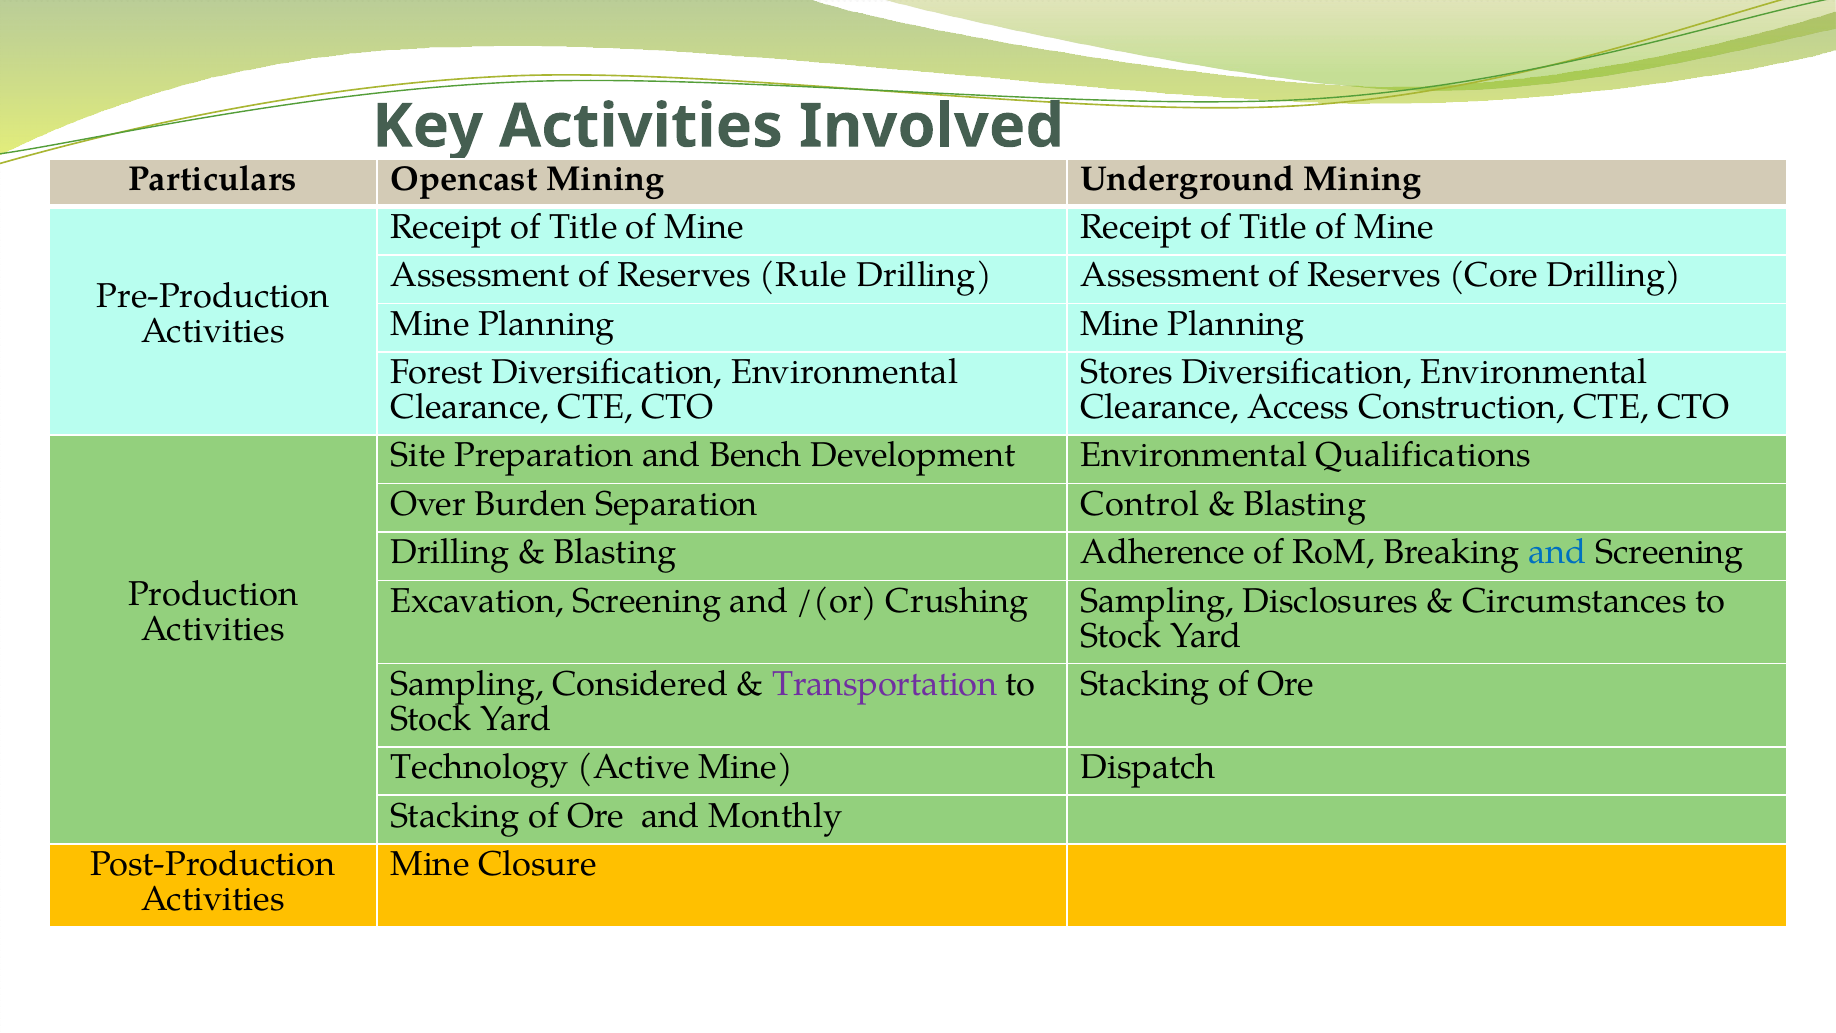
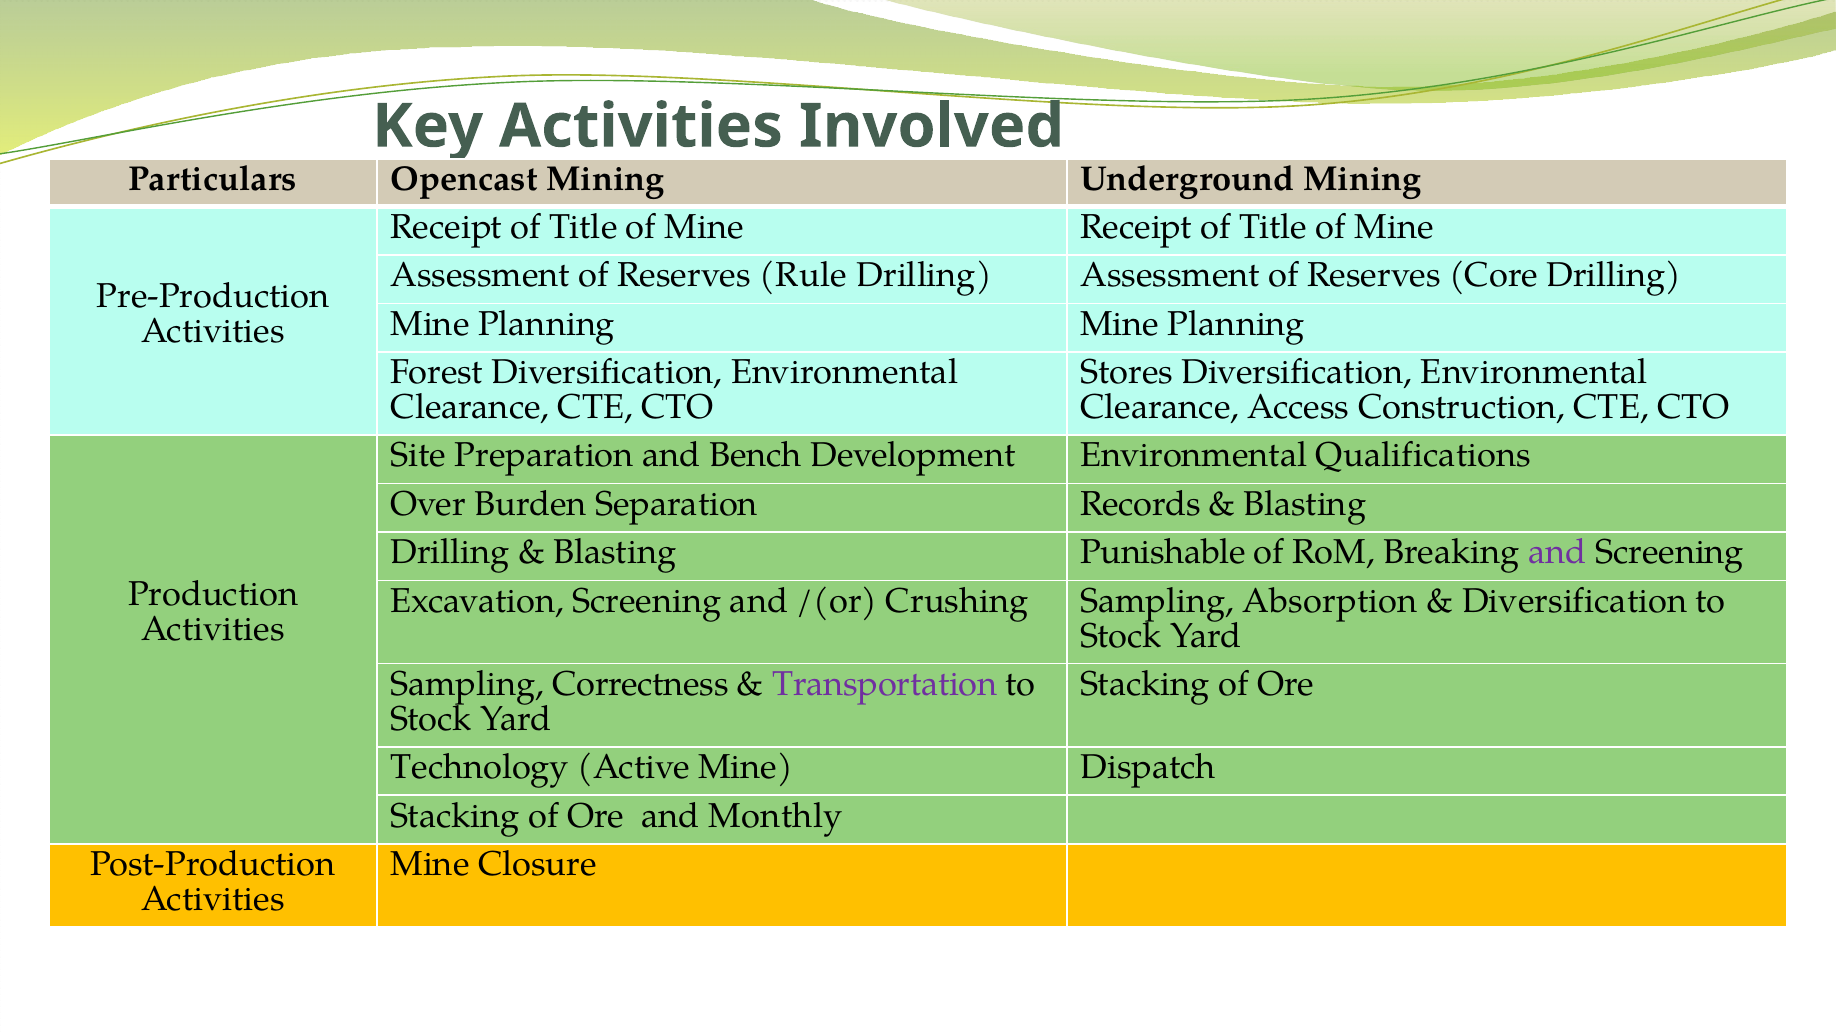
Control: Control -> Records (1140, 504)
Adherence: Adherence -> Punishable (1163, 552)
and colour: blue -> purple (1557, 552)
Disclosures: Disclosures -> Absorption (1330, 601)
Circumstances: Circumstances -> Diversification (1575, 601)
Considered: Considered -> Correctness (641, 684)
